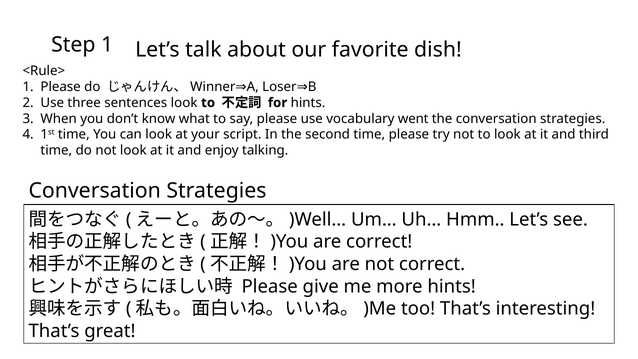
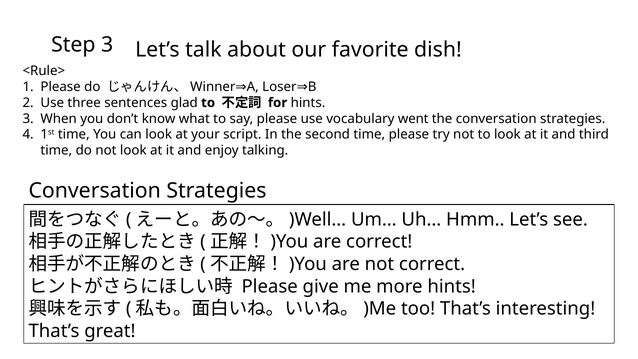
Step 1: 1 -> 3 (107, 45)
sentences look: look -> glad (184, 103)
